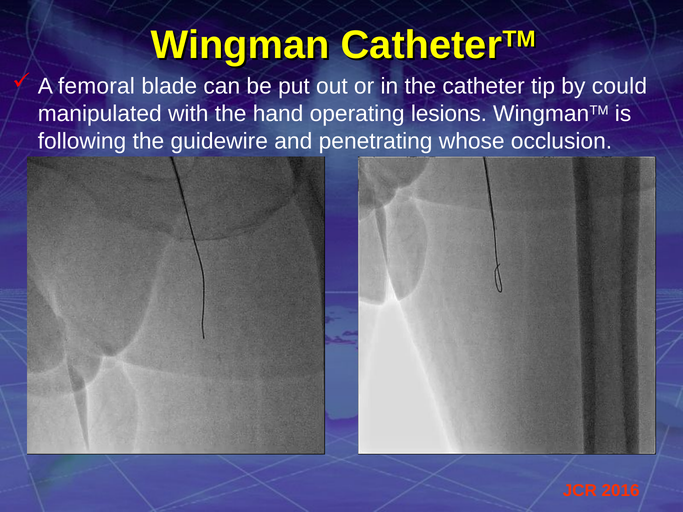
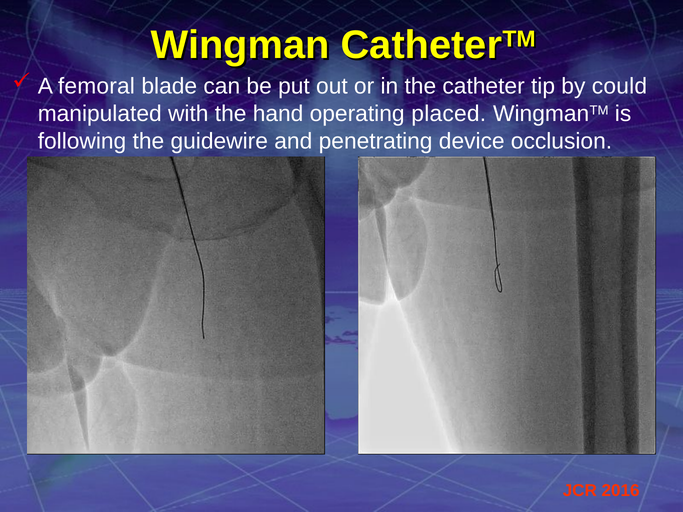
lesions: lesions -> placed (449, 114)
whose: whose -> device (472, 141)
